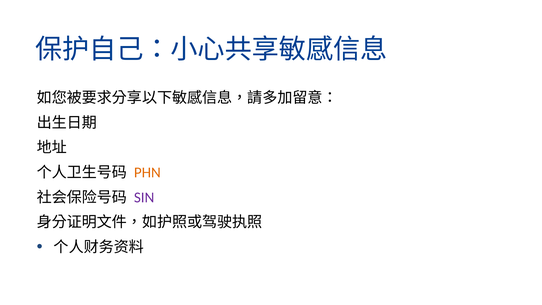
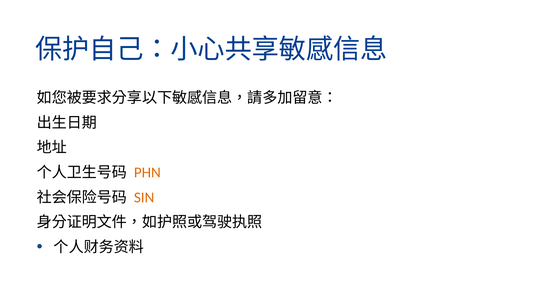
SIN colour: purple -> orange (144, 197)
